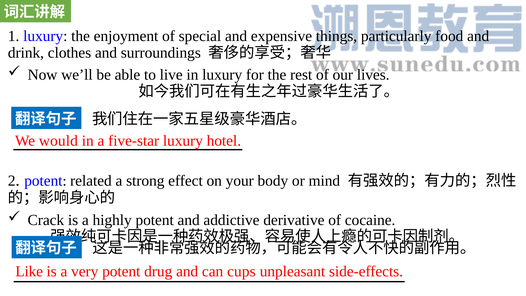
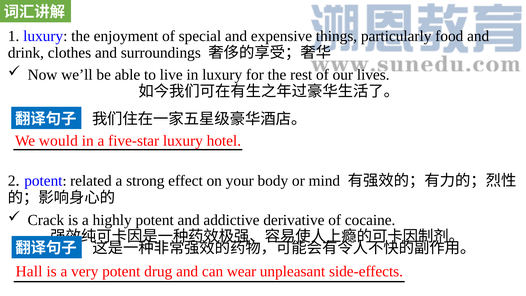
Like: Like -> Hall (29, 271)
cups: cups -> wear (242, 271)
